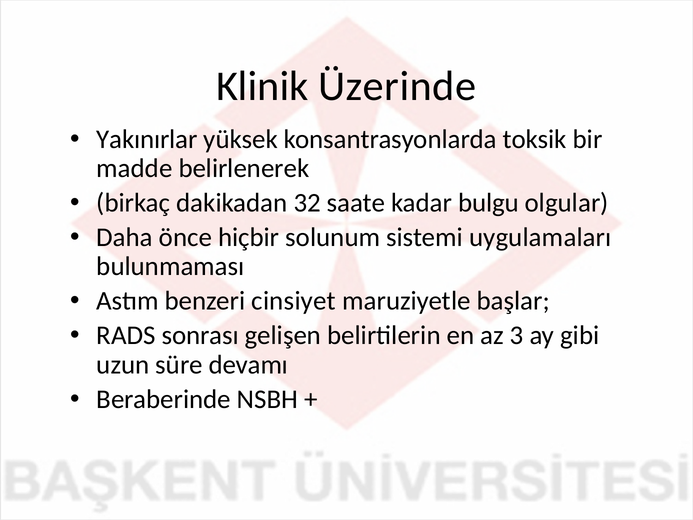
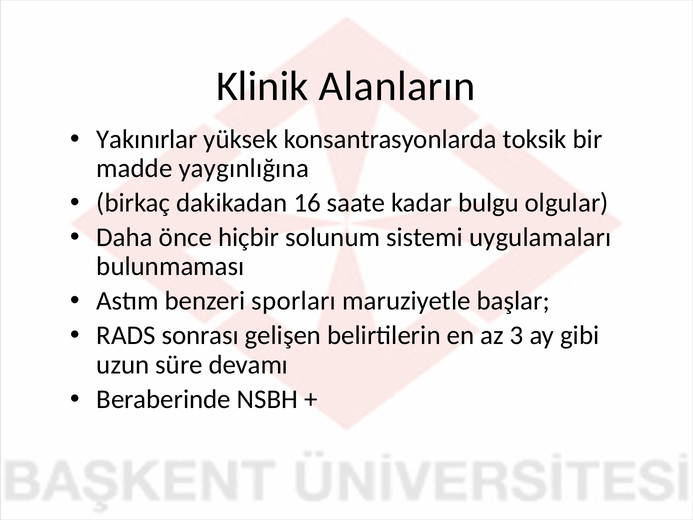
Üzerinde: Üzerinde -> Alanların (397, 86)
belirlenerek: belirlenerek -> yaygınlığına (244, 168)
32: 32 -> 16 (307, 203)
cinsiyet: cinsiyet -> sporları (294, 301)
